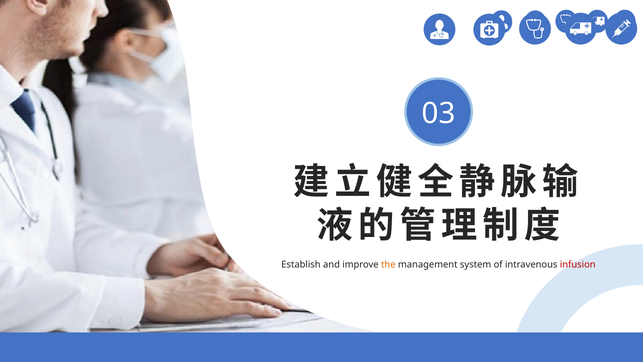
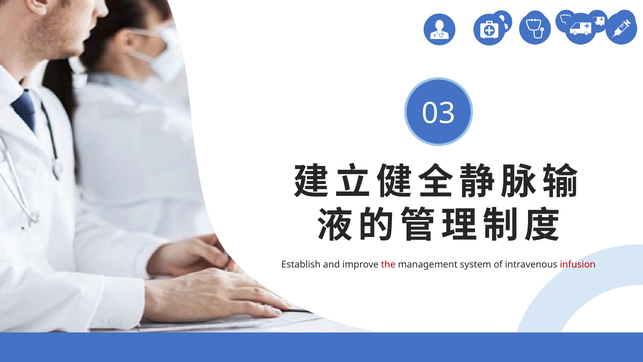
the colour: orange -> red (388, 265)
